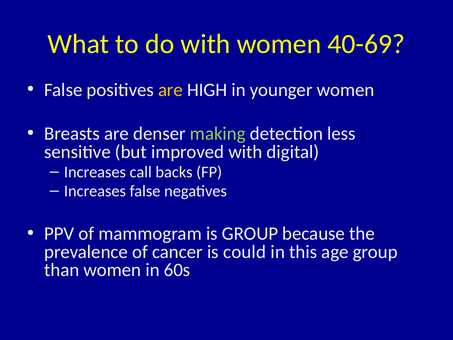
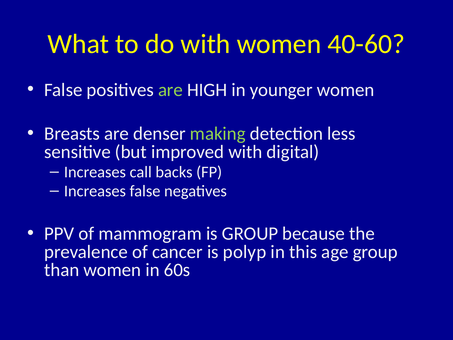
40-69: 40-69 -> 40-60 (366, 44)
are colour: yellow -> light green (170, 90)
could: could -> polyp (245, 252)
